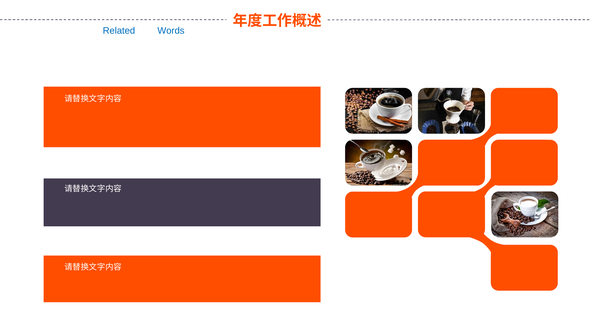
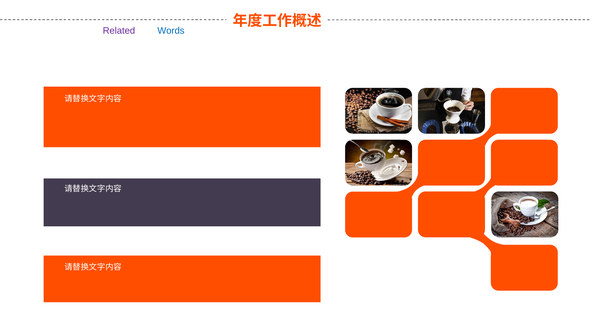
Related colour: blue -> purple (119, 31)
